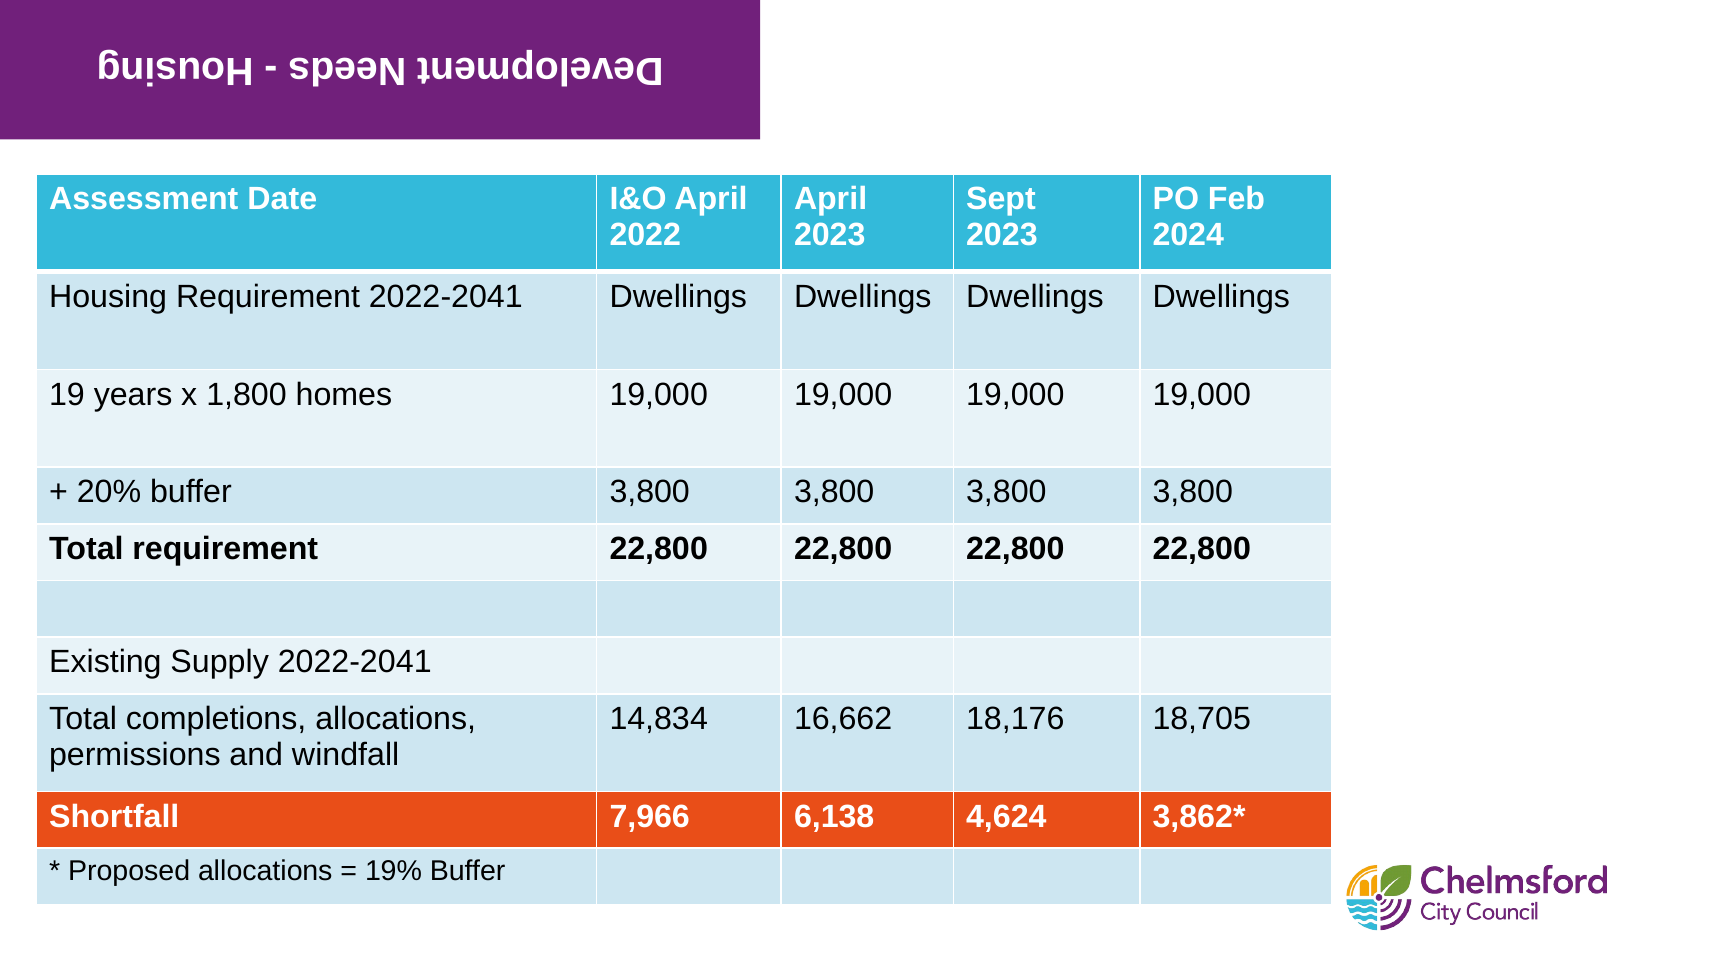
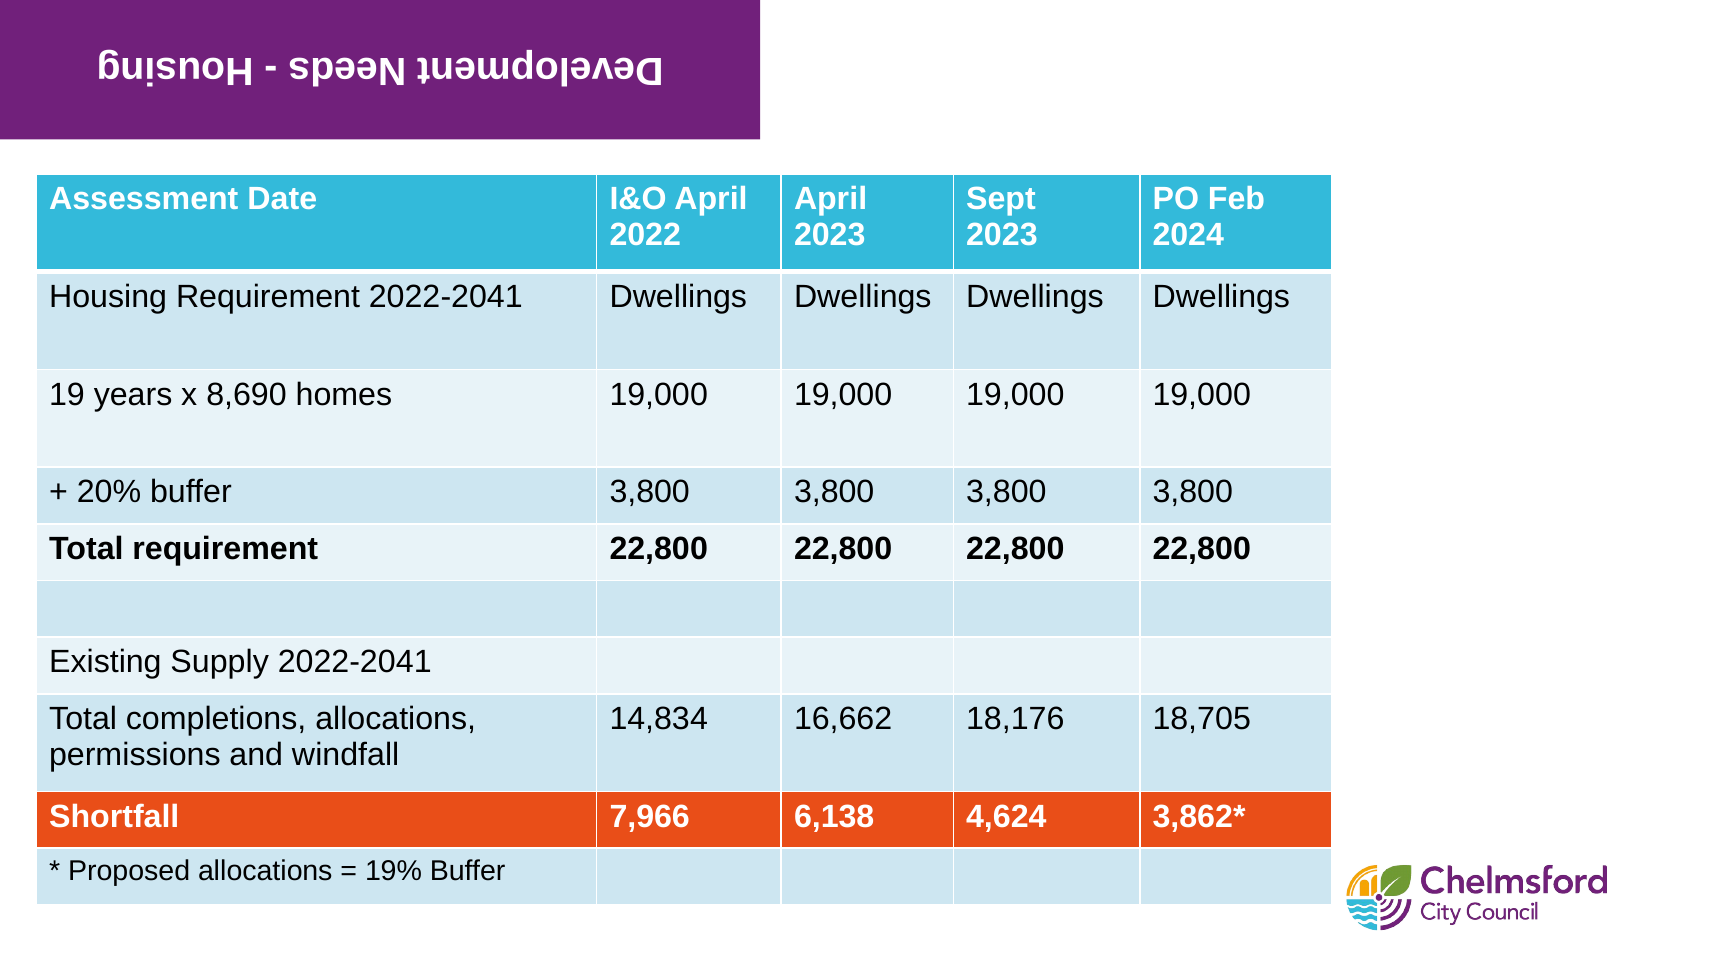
1,800: 1,800 -> 8,690 (247, 395)
